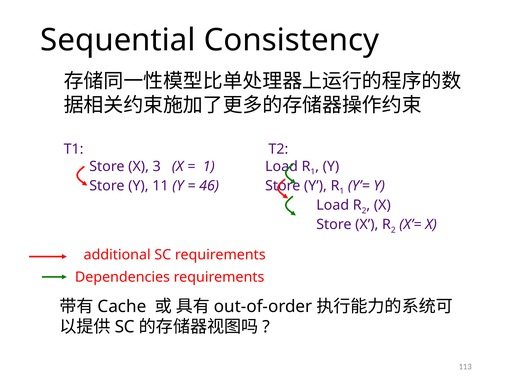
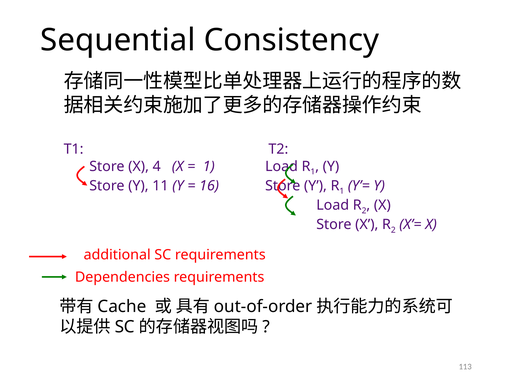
3: 3 -> 4 (157, 166)
46: 46 -> 16 (209, 186)
